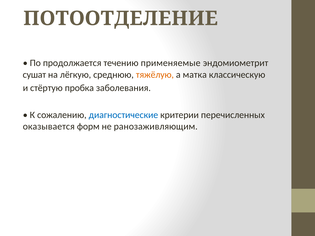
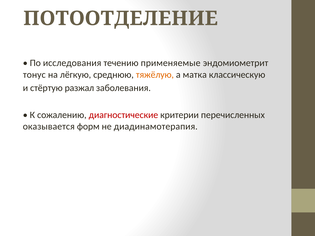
продолжается: продолжается -> исследования (72, 63)
сушат: сушат -> тонус (34, 75)
пробка: пробка -> разжал (79, 88)
диагностические colour: blue -> red (123, 115)
ранозаживляющим: ранозаживляющим -> диадинамотерапия (156, 127)
